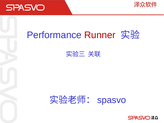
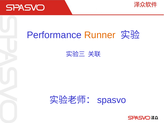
Runner colour: red -> orange (100, 35)
